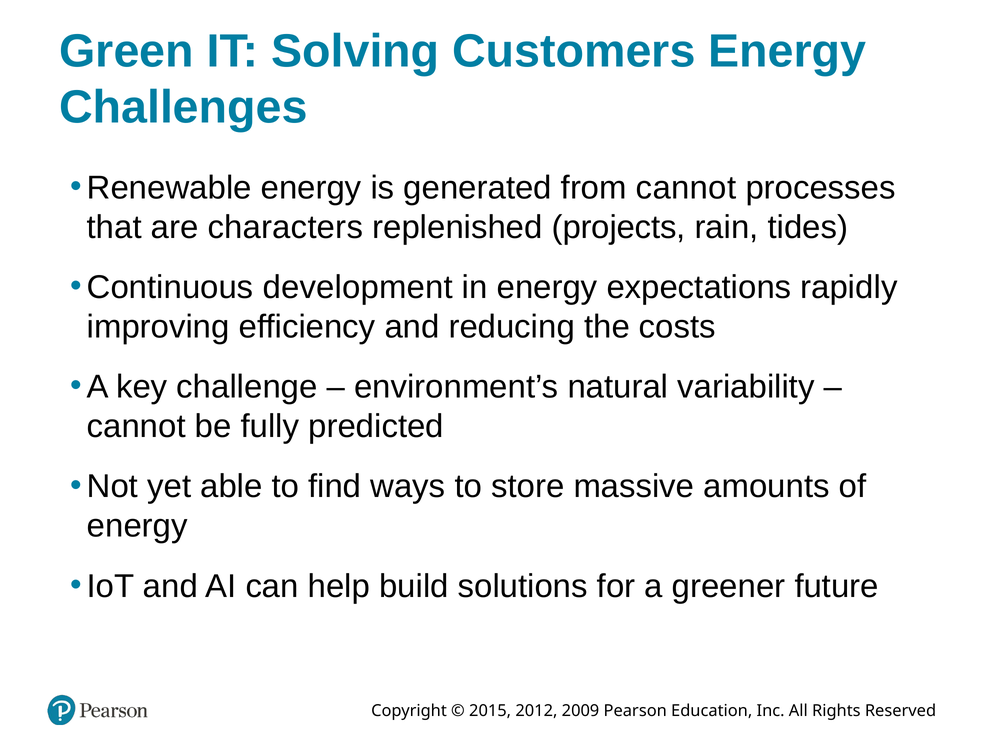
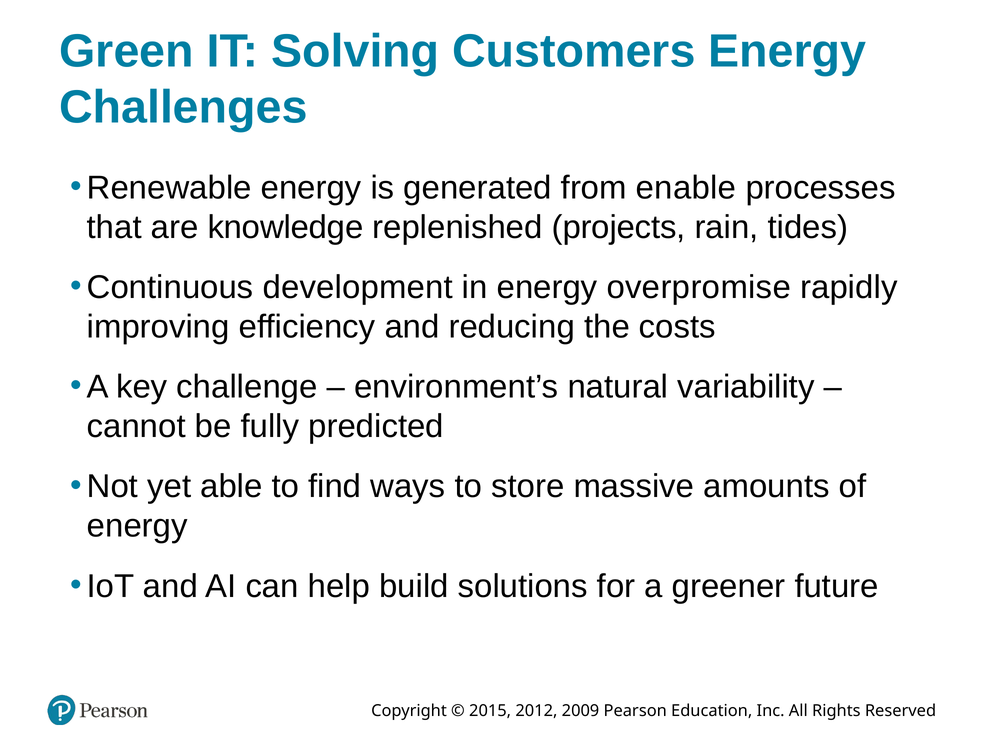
from cannot: cannot -> enable (686, 188)
characters: characters -> knowledge (285, 227)
expectations: expectations -> overpromise (699, 287)
